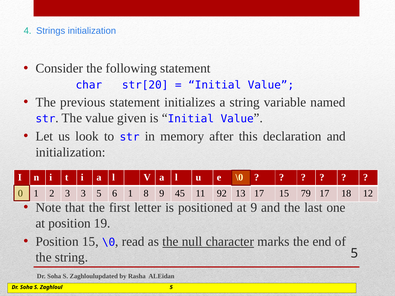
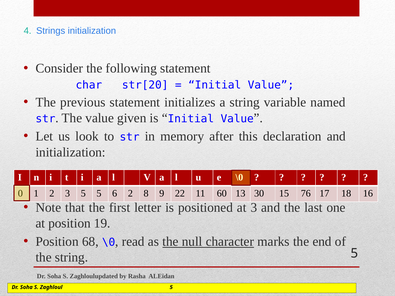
3 3: 3 -> 5 (83, 193)
6 1: 1 -> 2 (130, 193)
45: 45 -> 22 (180, 193)
92: 92 -> 60 (222, 193)
13 17: 17 -> 30 (259, 193)
79: 79 -> 76 (306, 193)
12: 12 -> 16 (368, 193)
at 9: 9 -> 3 (254, 208)
Position 15: 15 -> 68 (90, 242)
